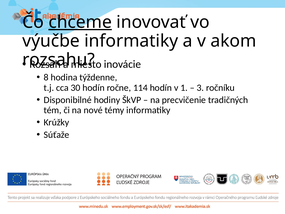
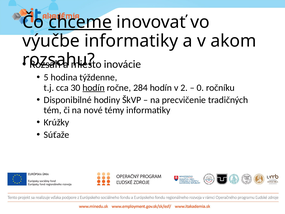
8: 8 -> 5 (46, 77)
hodín underline: none -> present (94, 88)
114: 114 -> 284 (140, 88)
1: 1 -> 2 (184, 88)
3: 3 -> 0 (200, 88)
